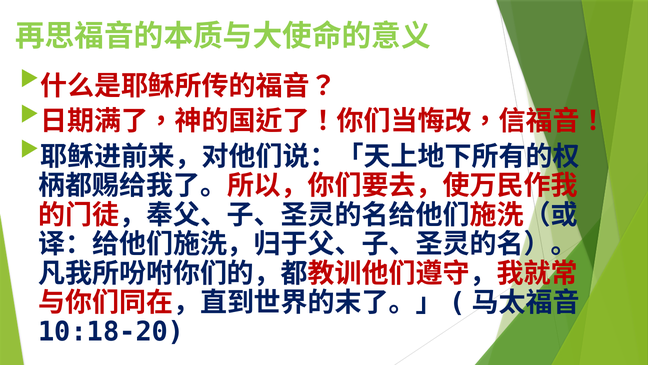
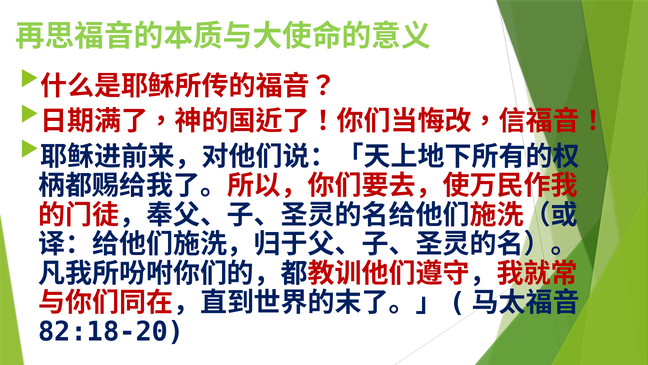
10:18-20: 10:18-20 -> 82:18-20 (111, 332)
